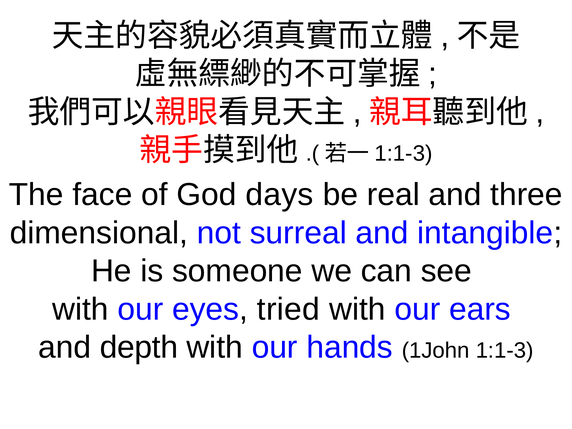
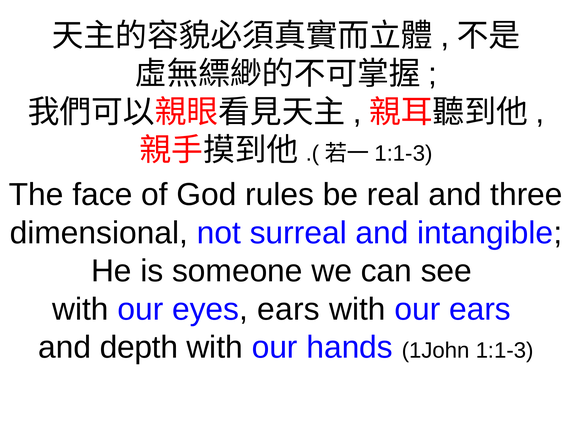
days: days -> rules (280, 195)
eyes tried: tried -> ears (288, 309)
